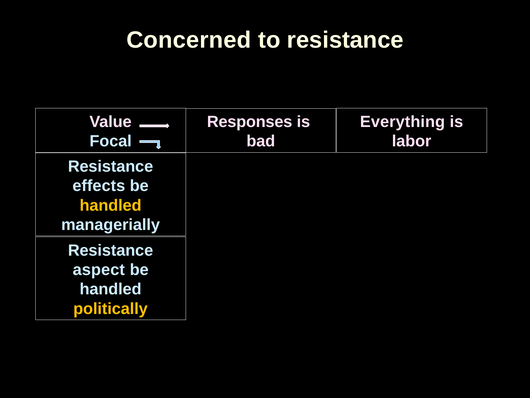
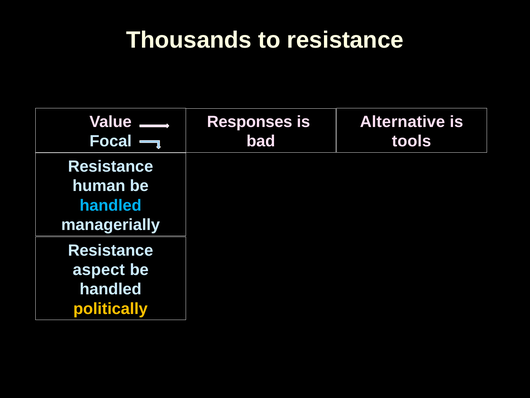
Concerned: Concerned -> Thousands (189, 40)
Everything: Everything -> Alternative (403, 122)
labor: labor -> tools (412, 141)
effects: effects -> human (99, 186)
handled colour: yellow -> light blue (111, 205)
